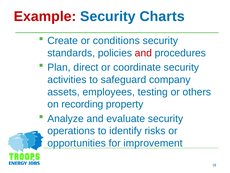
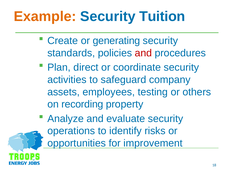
Example colour: red -> orange (45, 16)
Charts: Charts -> Tuition (162, 16)
conditions: conditions -> generating (116, 41)
